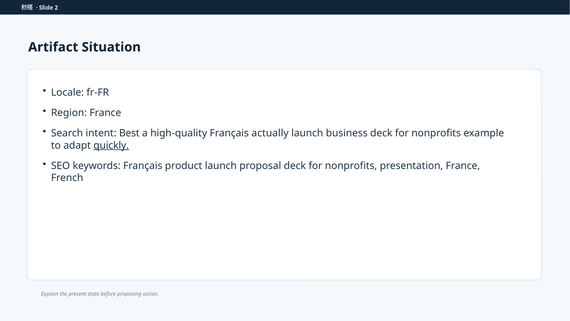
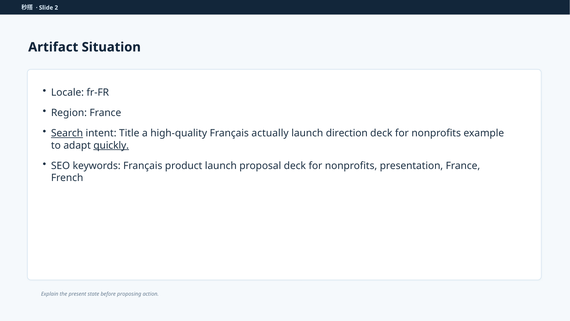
Search underline: none -> present (67, 133)
Best: Best -> Title (129, 133)
business: business -> direction (347, 133)
